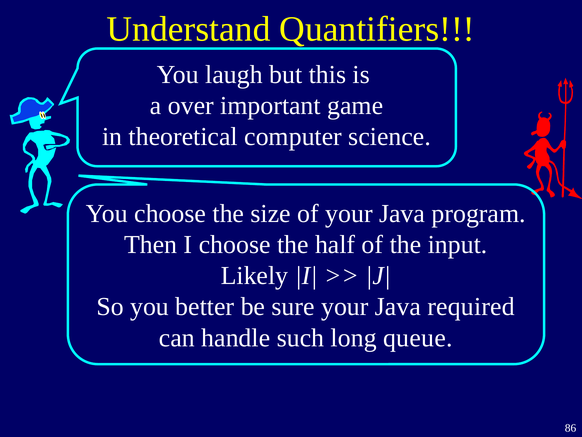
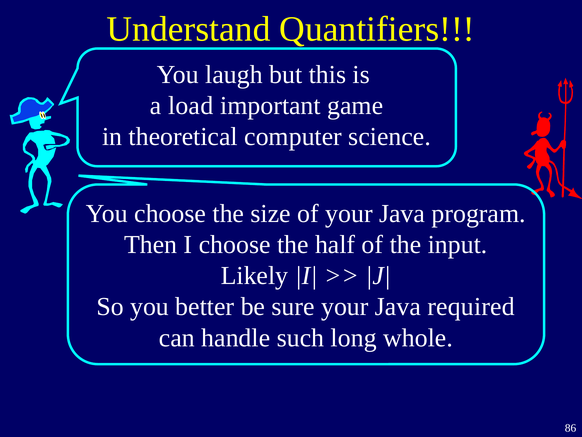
over: over -> load (191, 105)
queue: queue -> whole (418, 337)
